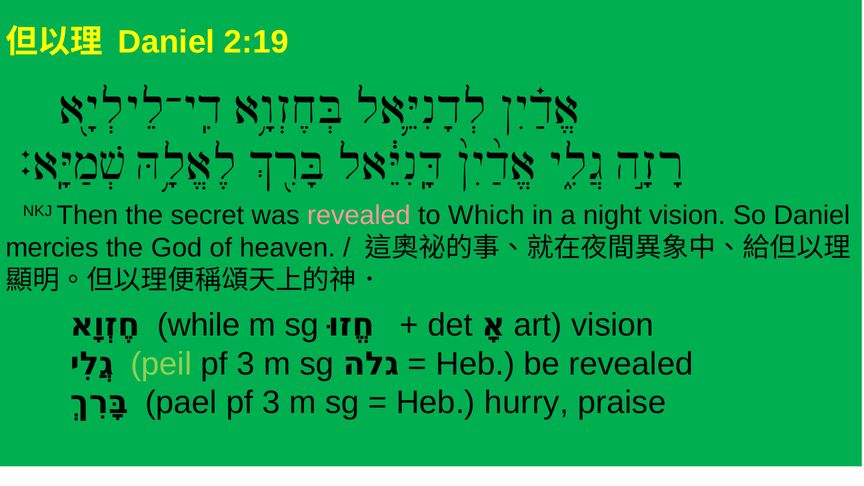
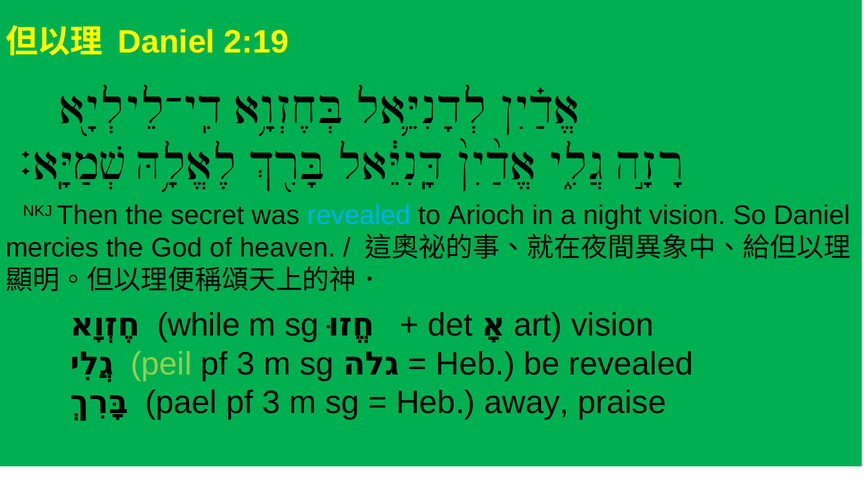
revealed colour: pink -> light blue (359, 216)
Which: Which -> Arioch (487, 216)
hurry: hurry -> away (527, 403)
